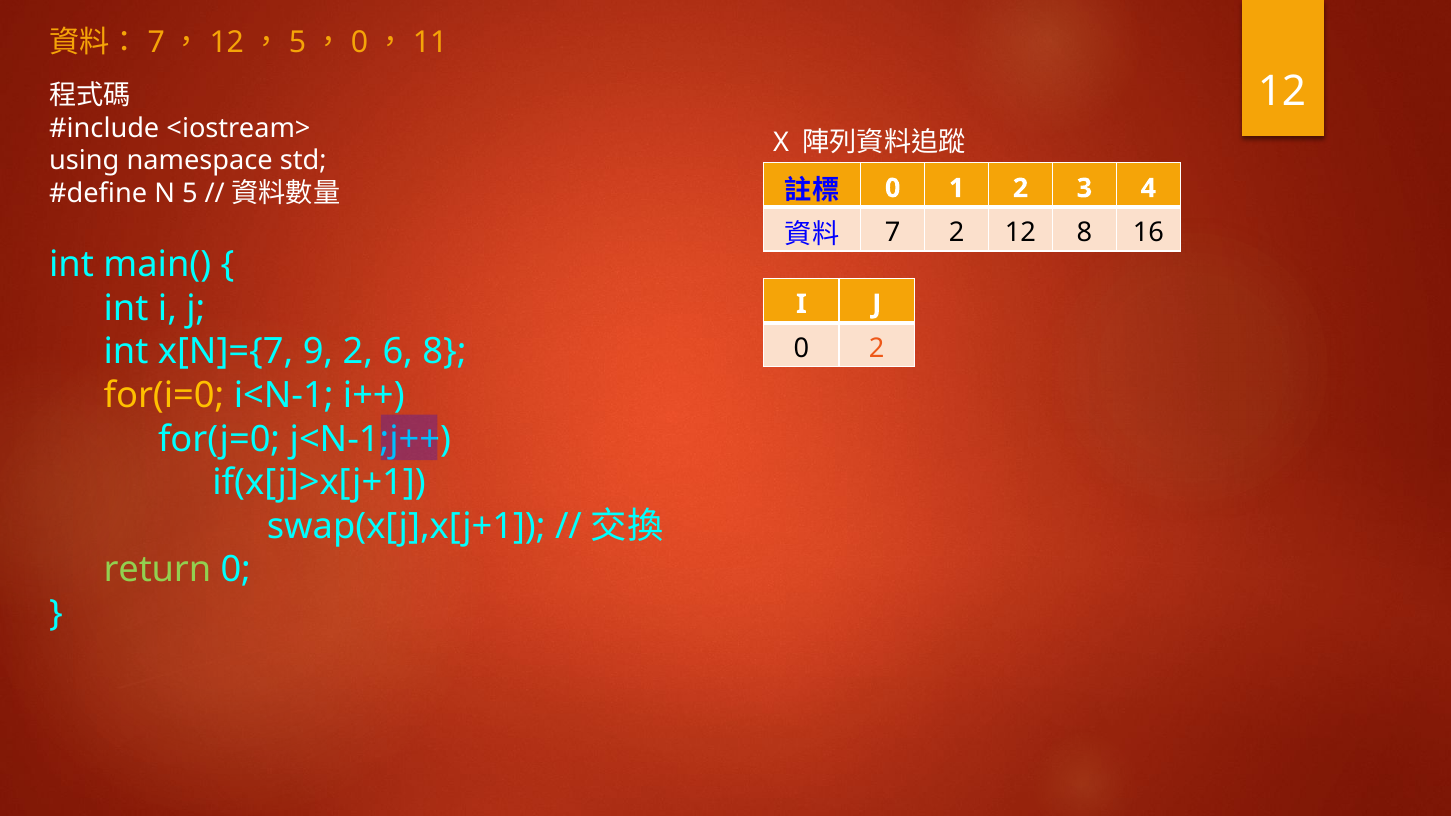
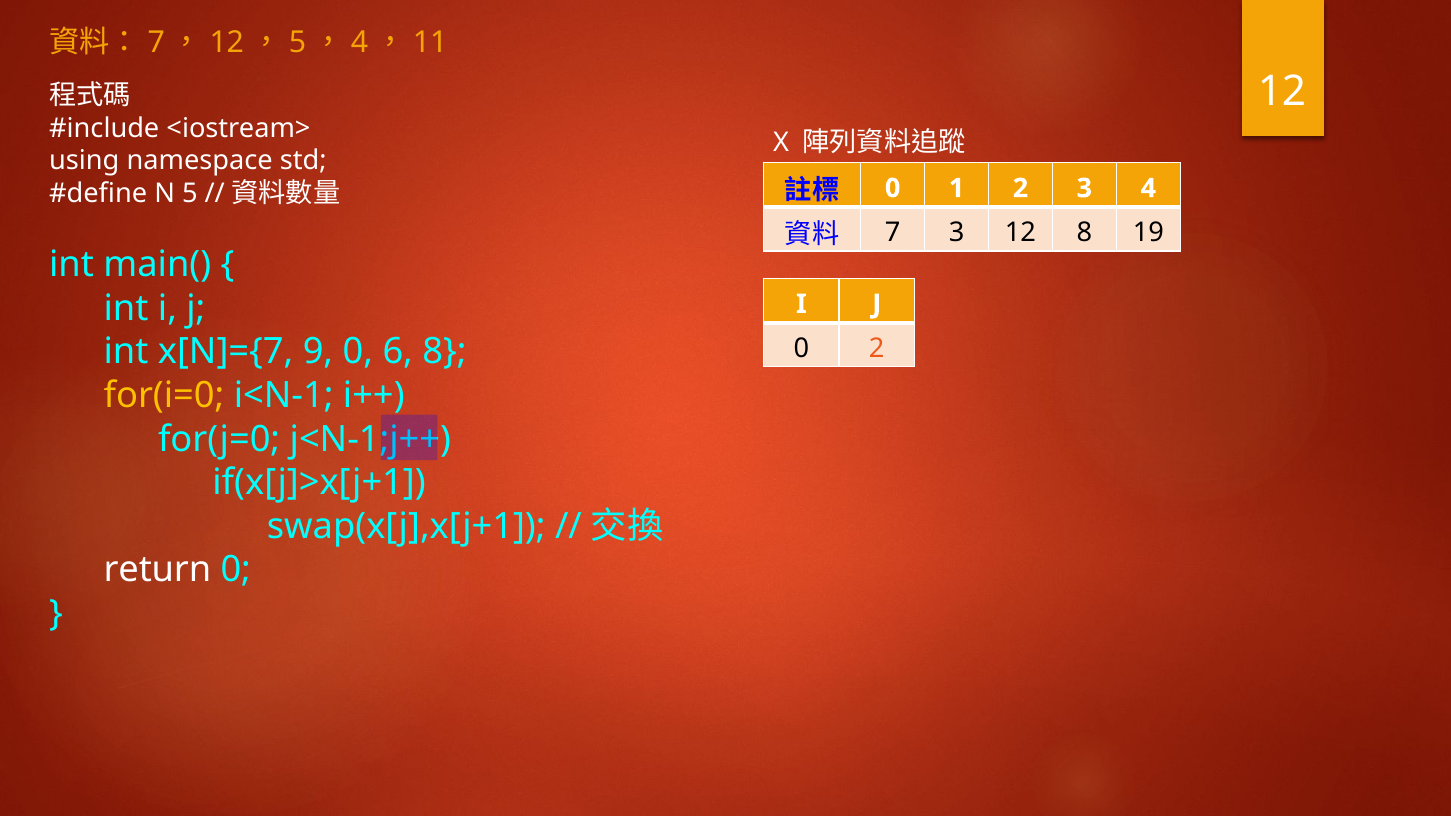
0: 0 -> 4 (360, 42)
7 2: 2 -> 3 (957, 232)
16: 16 -> 19 (1148, 232)
9 2: 2 -> 0 (358, 352)
return colour: light green -> white (157, 570)
